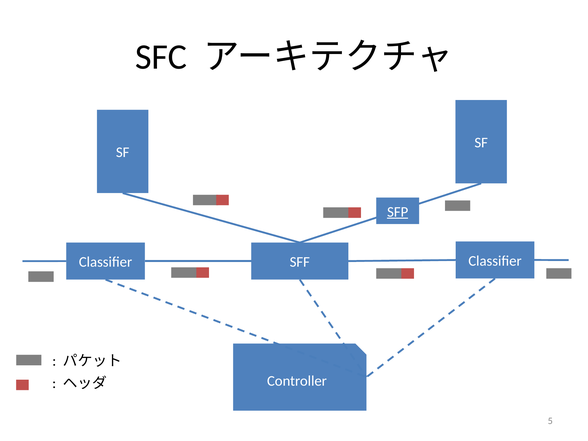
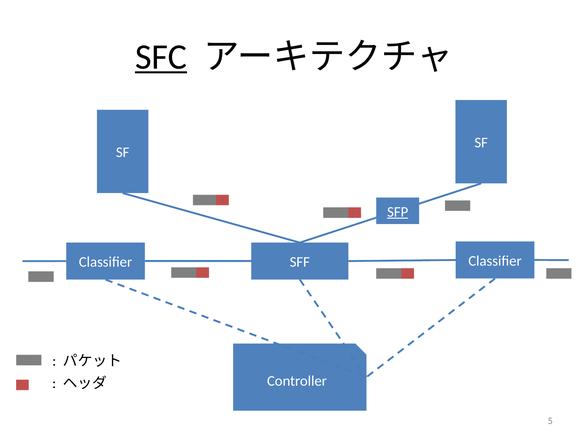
SFC underline: none -> present (161, 57)
